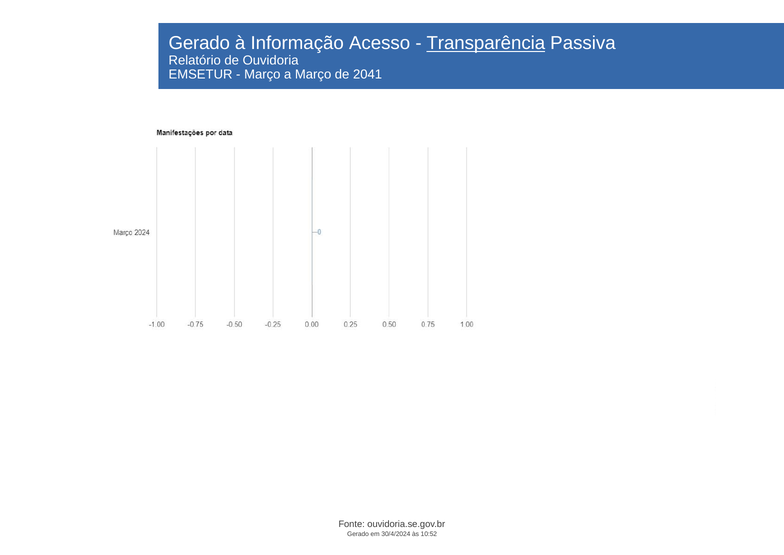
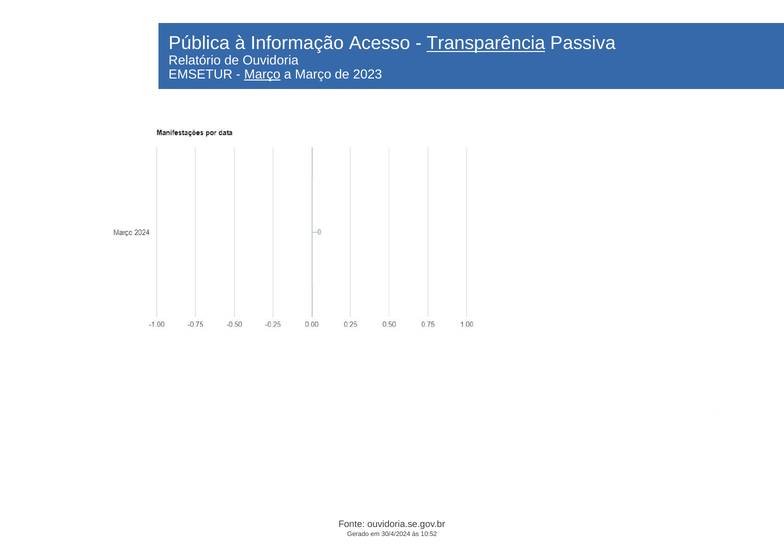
Gerado: Gerado -> Pública (199, 43)
Março underline: none -> present (262, 74)
2041: 2041 -> 2023 (368, 74)
